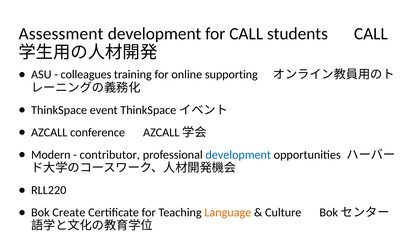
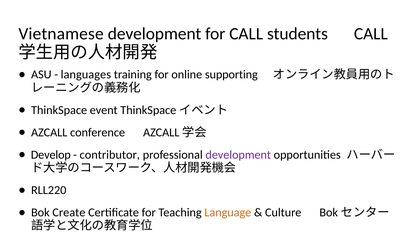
Assessment: Assessment -> Vietnamese (61, 34)
colleagues: colleagues -> languages (86, 75)
Modern: Modern -> Develop (51, 155)
development colour: blue -> purple (238, 155)
